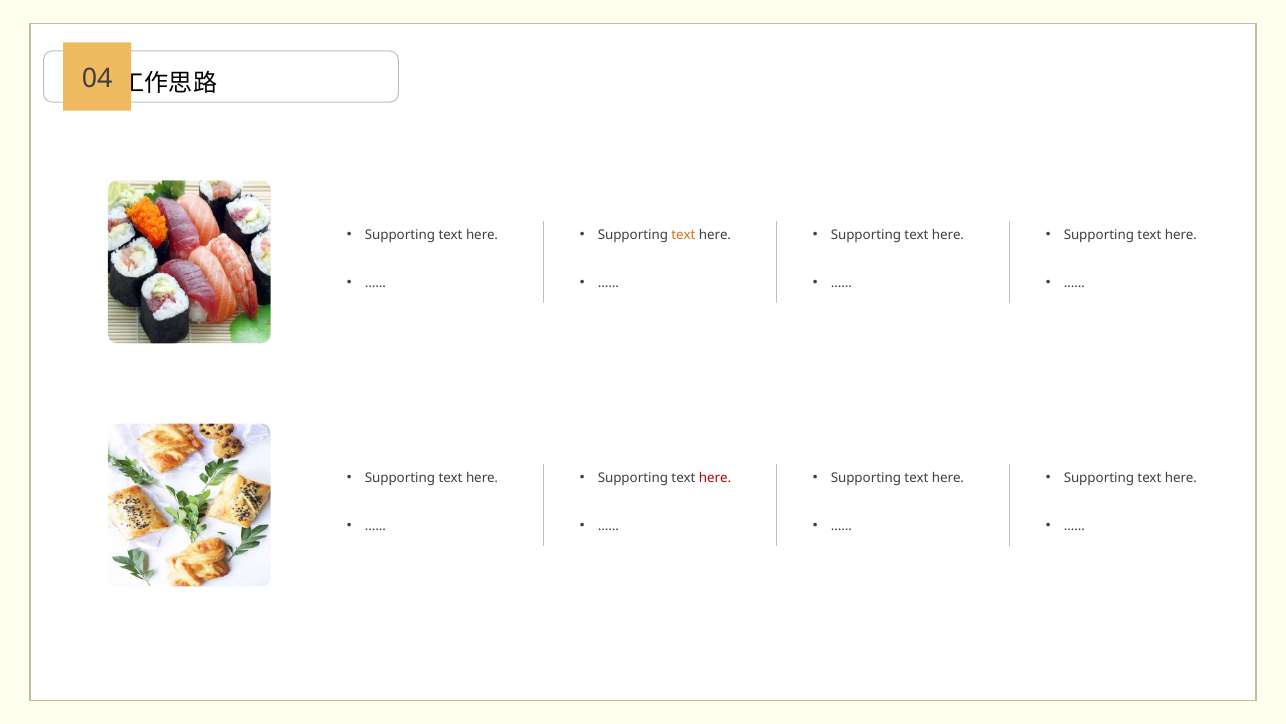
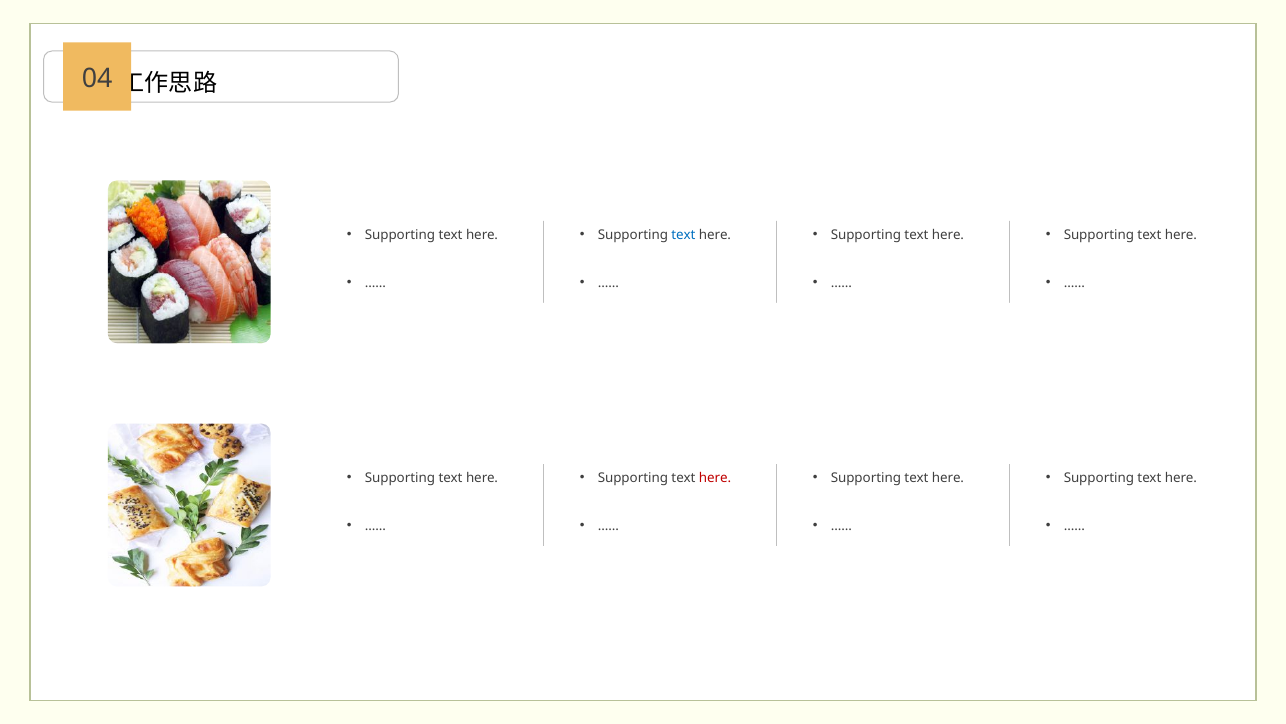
text colour: orange -> blue (684, 235)
